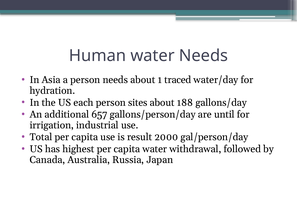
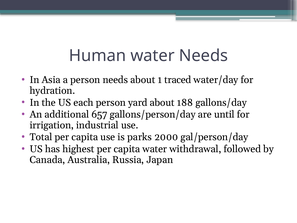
sites: sites -> yard (138, 102)
result: result -> parks (140, 137)
